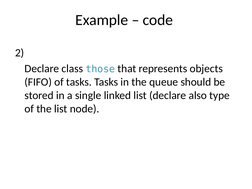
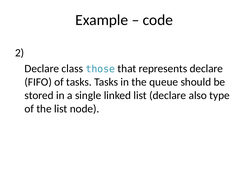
represents objects: objects -> declare (206, 69)
